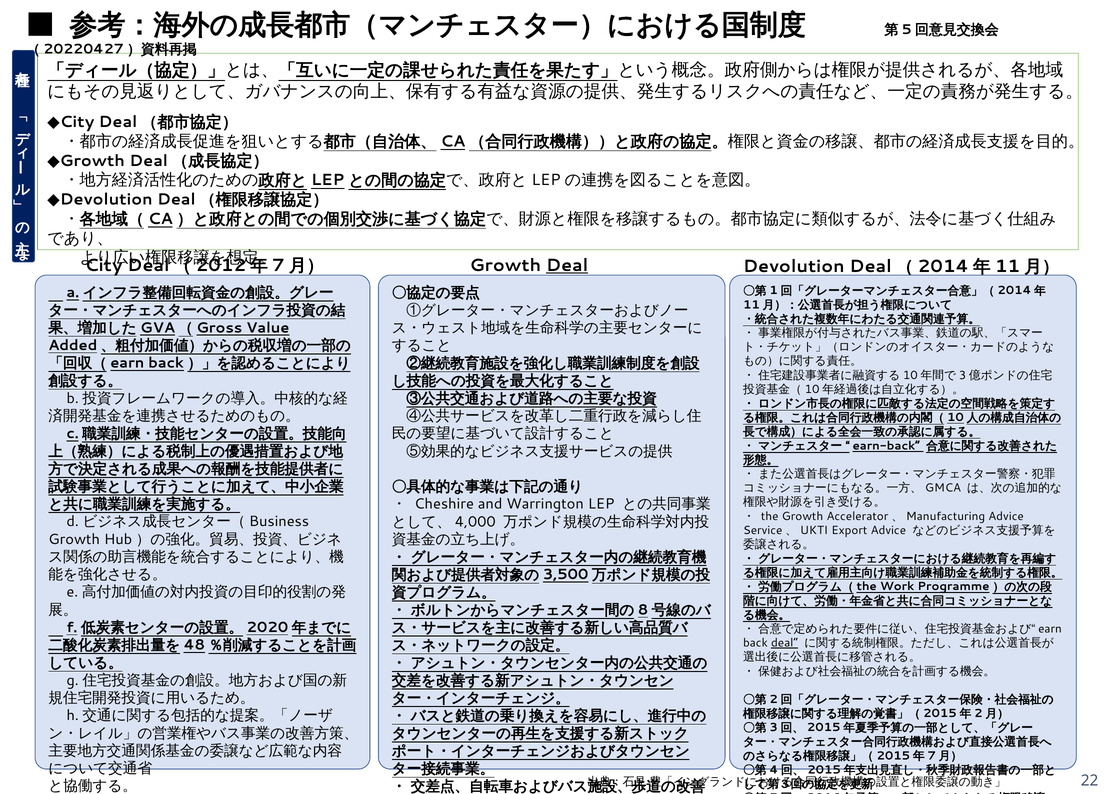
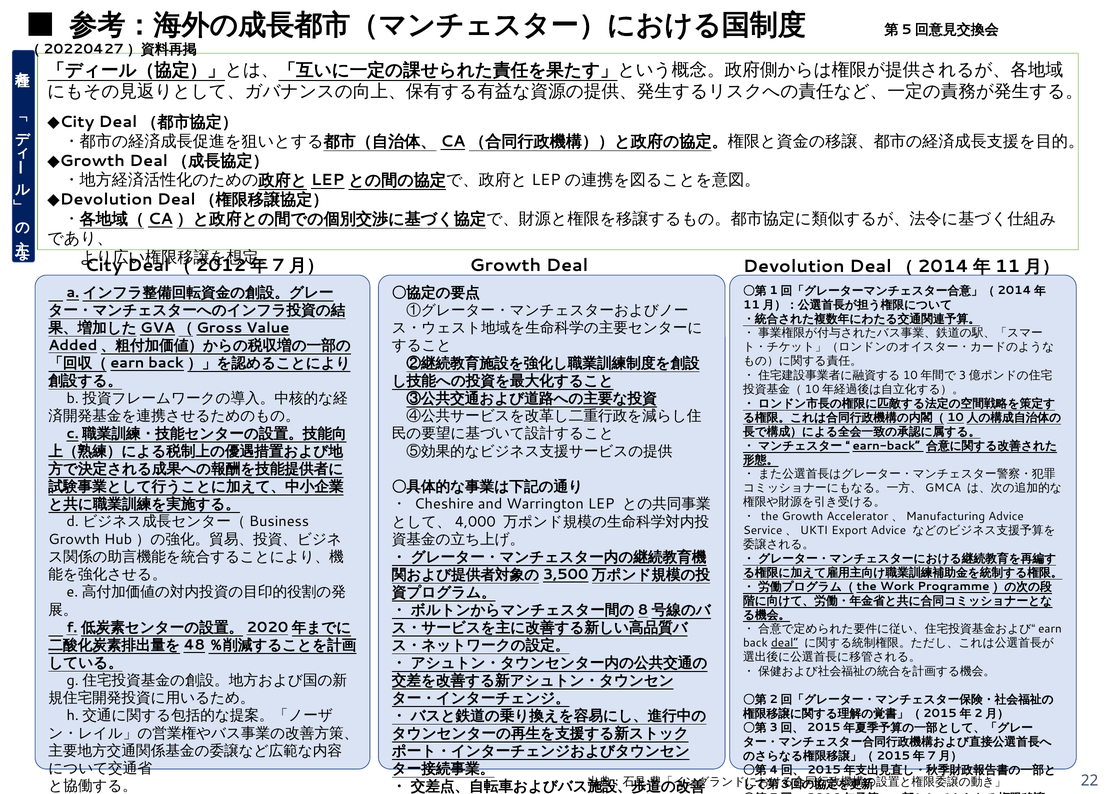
Deal underline: present -> none (567, 265)
